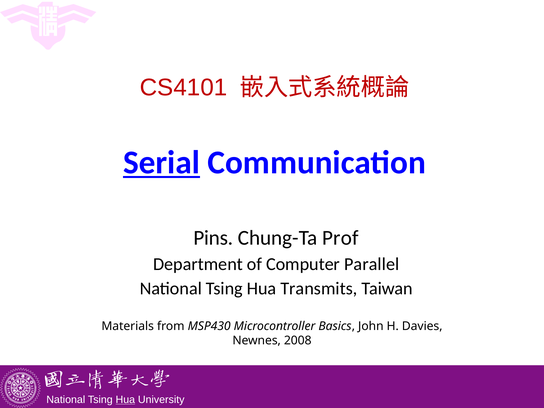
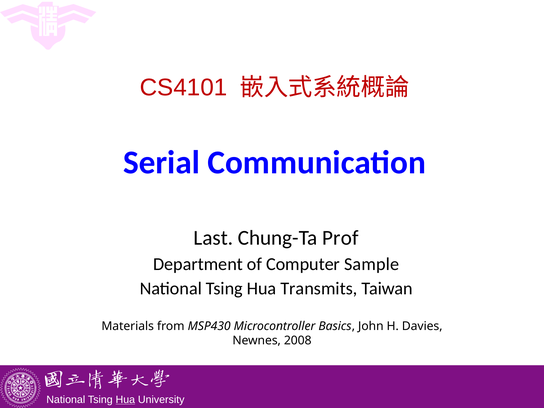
Serial underline: present -> none (161, 163)
Pins: Pins -> Last (213, 238)
Parallel: Parallel -> Sample (372, 264)
